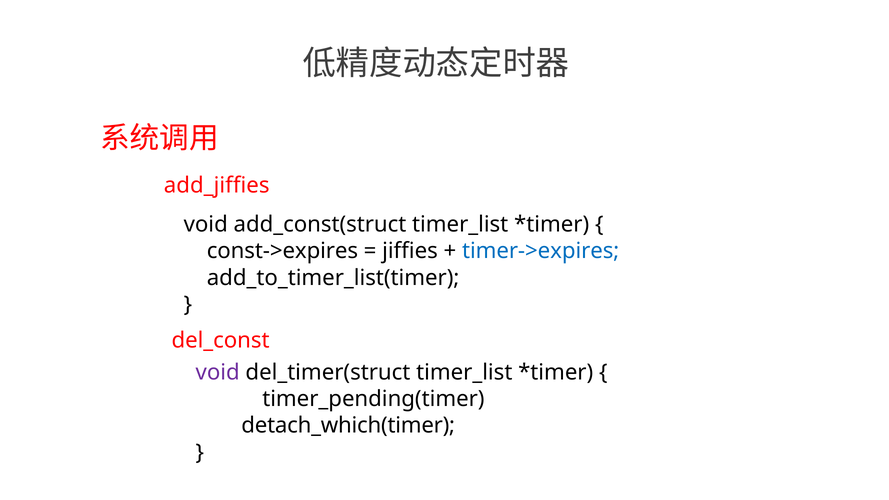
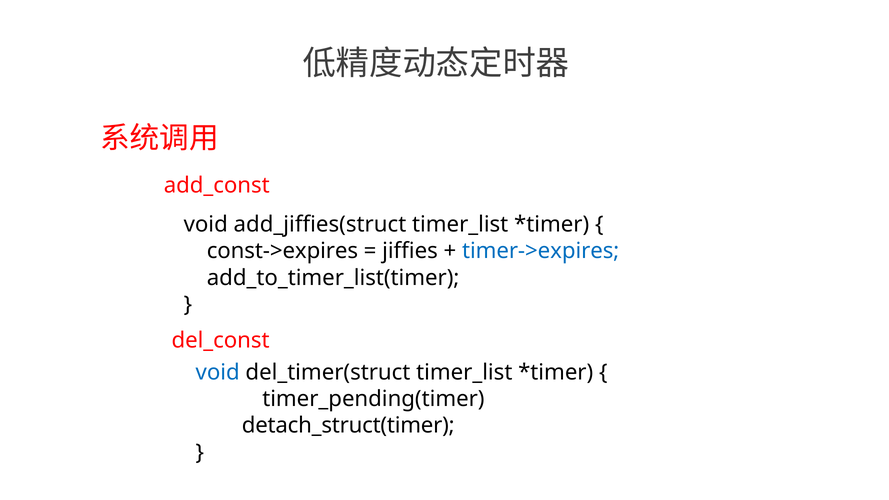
add_jiffies: add_jiffies -> add_const (217, 185)
add_const(struct: add_const(struct -> add_jiffies(struct (320, 224)
void colour: purple -> blue (218, 372)
detach_which(timer: detach_which(timer -> detach_struct(timer (348, 426)
